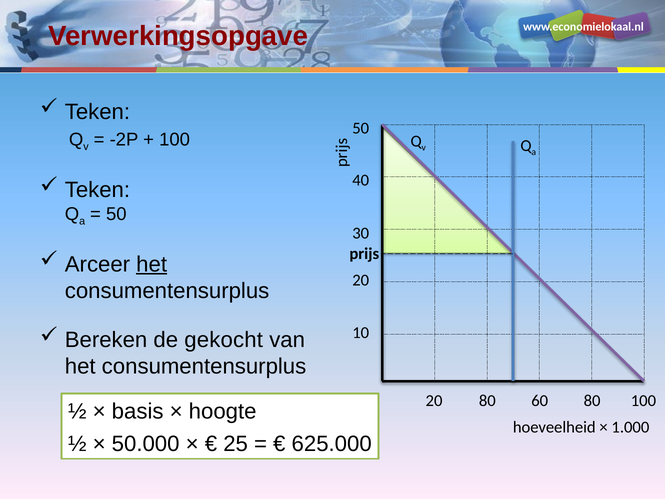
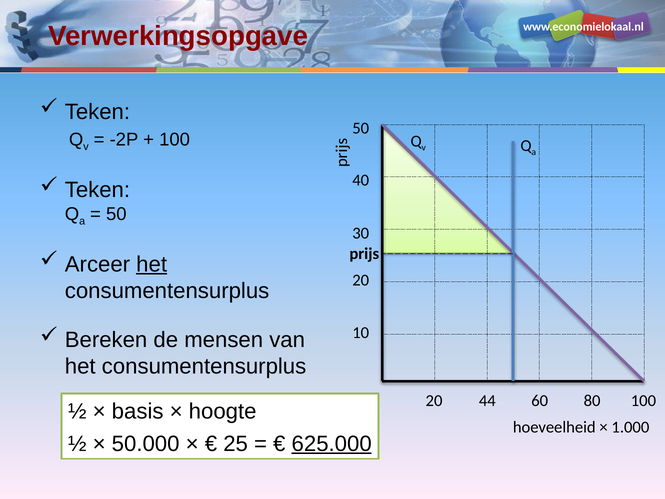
gekocht: gekocht -> mensen (224, 340)
20 80: 80 -> 44 (487, 401)
625.000 underline: none -> present (332, 443)
